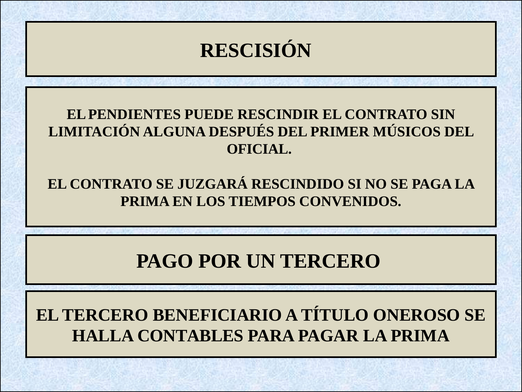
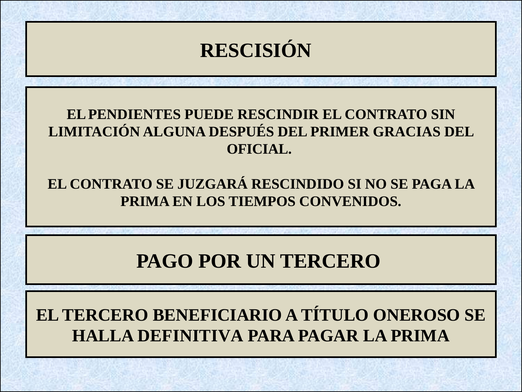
MÚSICOS: MÚSICOS -> GRACIAS (407, 131)
CONTABLES: CONTABLES -> DEFINITIVA (190, 335)
